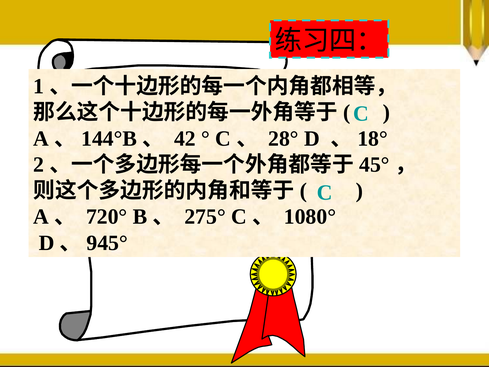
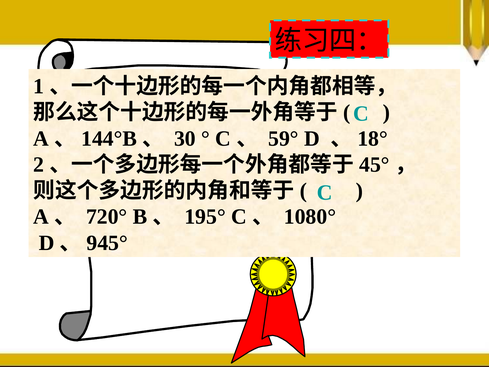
42: 42 -> 30 (185, 138)
28°: 28° -> 59° (283, 138)
275°: 275° -> 195° (205, 217)
